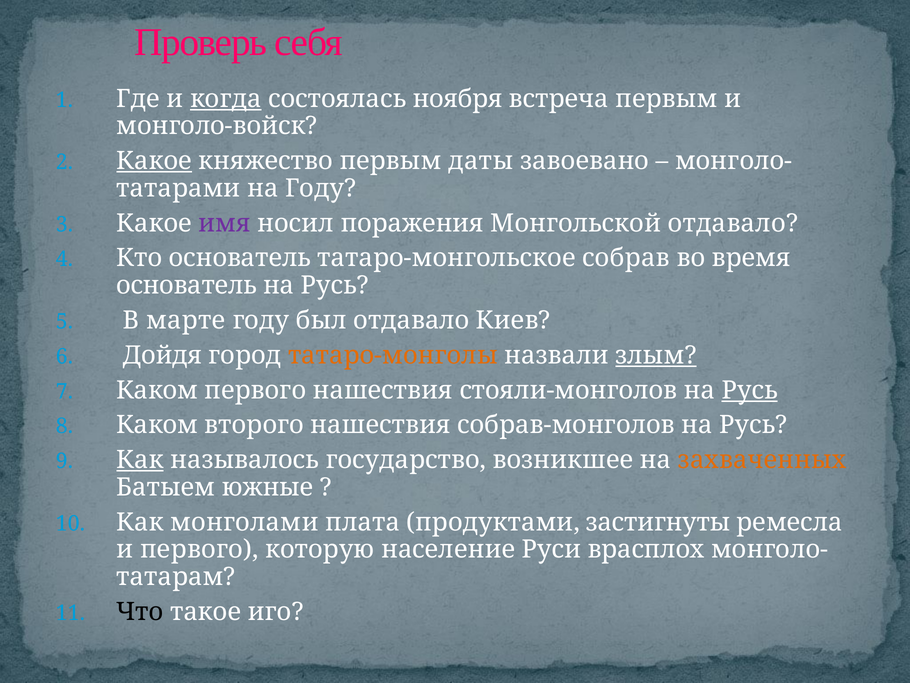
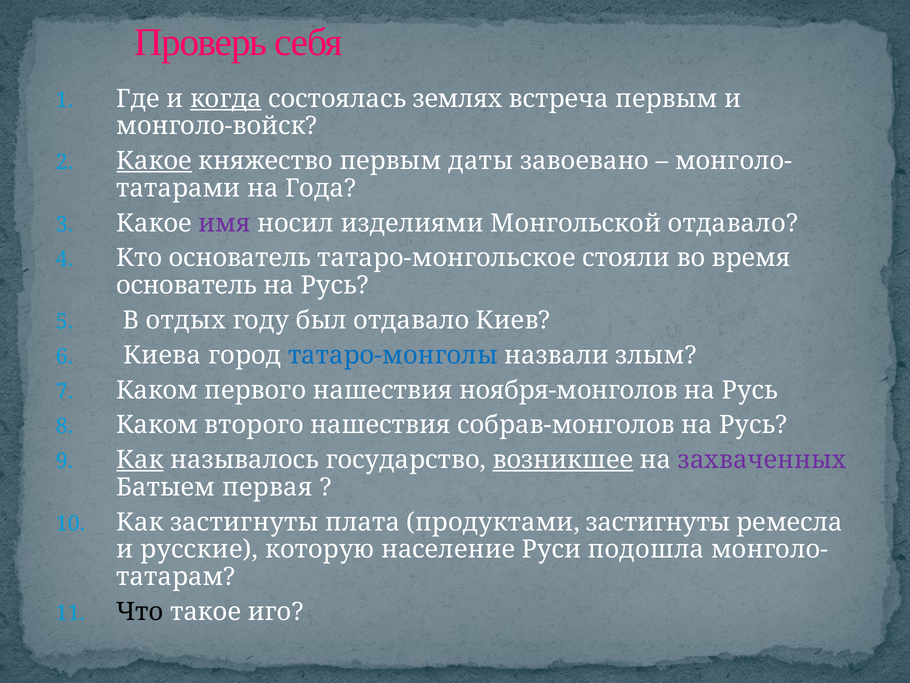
ноября: ноября -> землях (458, 99)
на Году: Году -> Года (321, 188)
поражения: поражения -> изделиями (412, 223)
собрав: собрав -> стояли (626, 258)
марте: марте -> отдых (186, 320)
Дойдя: Дойдя -> Киева (162, 355)
татаро-монголы colour: orange -> blue (393, 355)
злым underline: present -> none (656, 355)
стояли-монголов: стояли-монголов -> ноября-монголов (568, 390)
Русь underline: present -> none (750, 390)
возникшее underline: none -> present (563, 460)
захваченных colour: orange -> purple (762, 460)
южные: южные -> первая (267, 487)
Как монголами: монголами -> застигнуты (244, 522)
и первого: первого -> русские (199, 549)
врасплох: врасплох -> подошла (646, 549)
